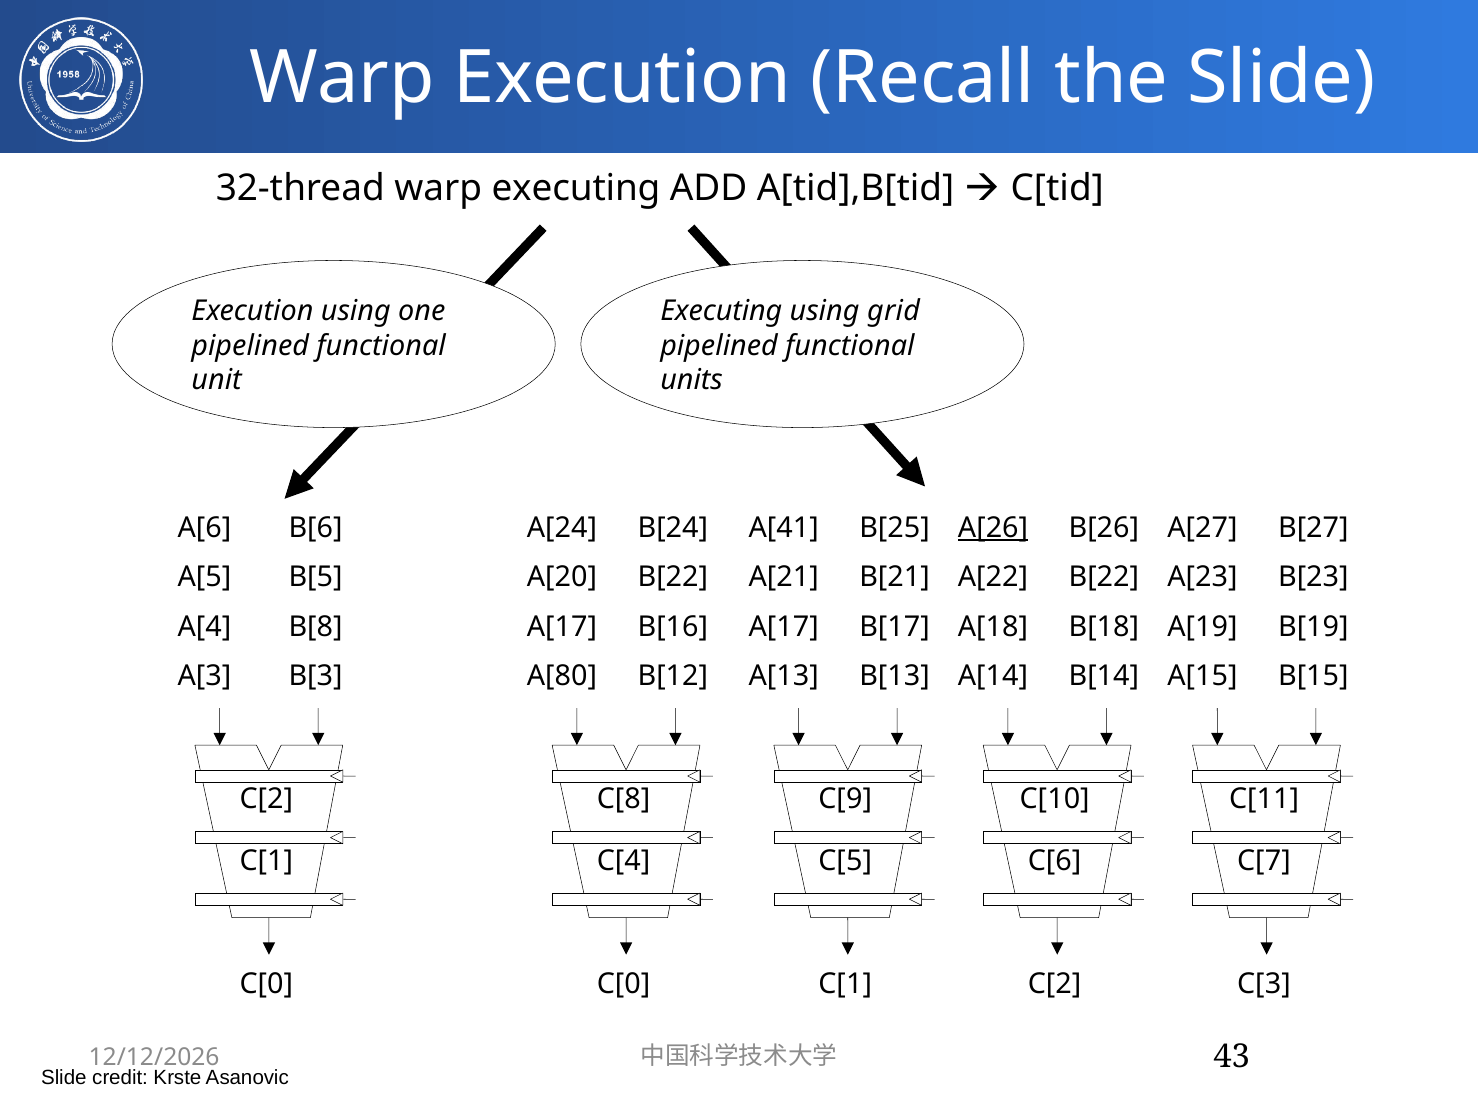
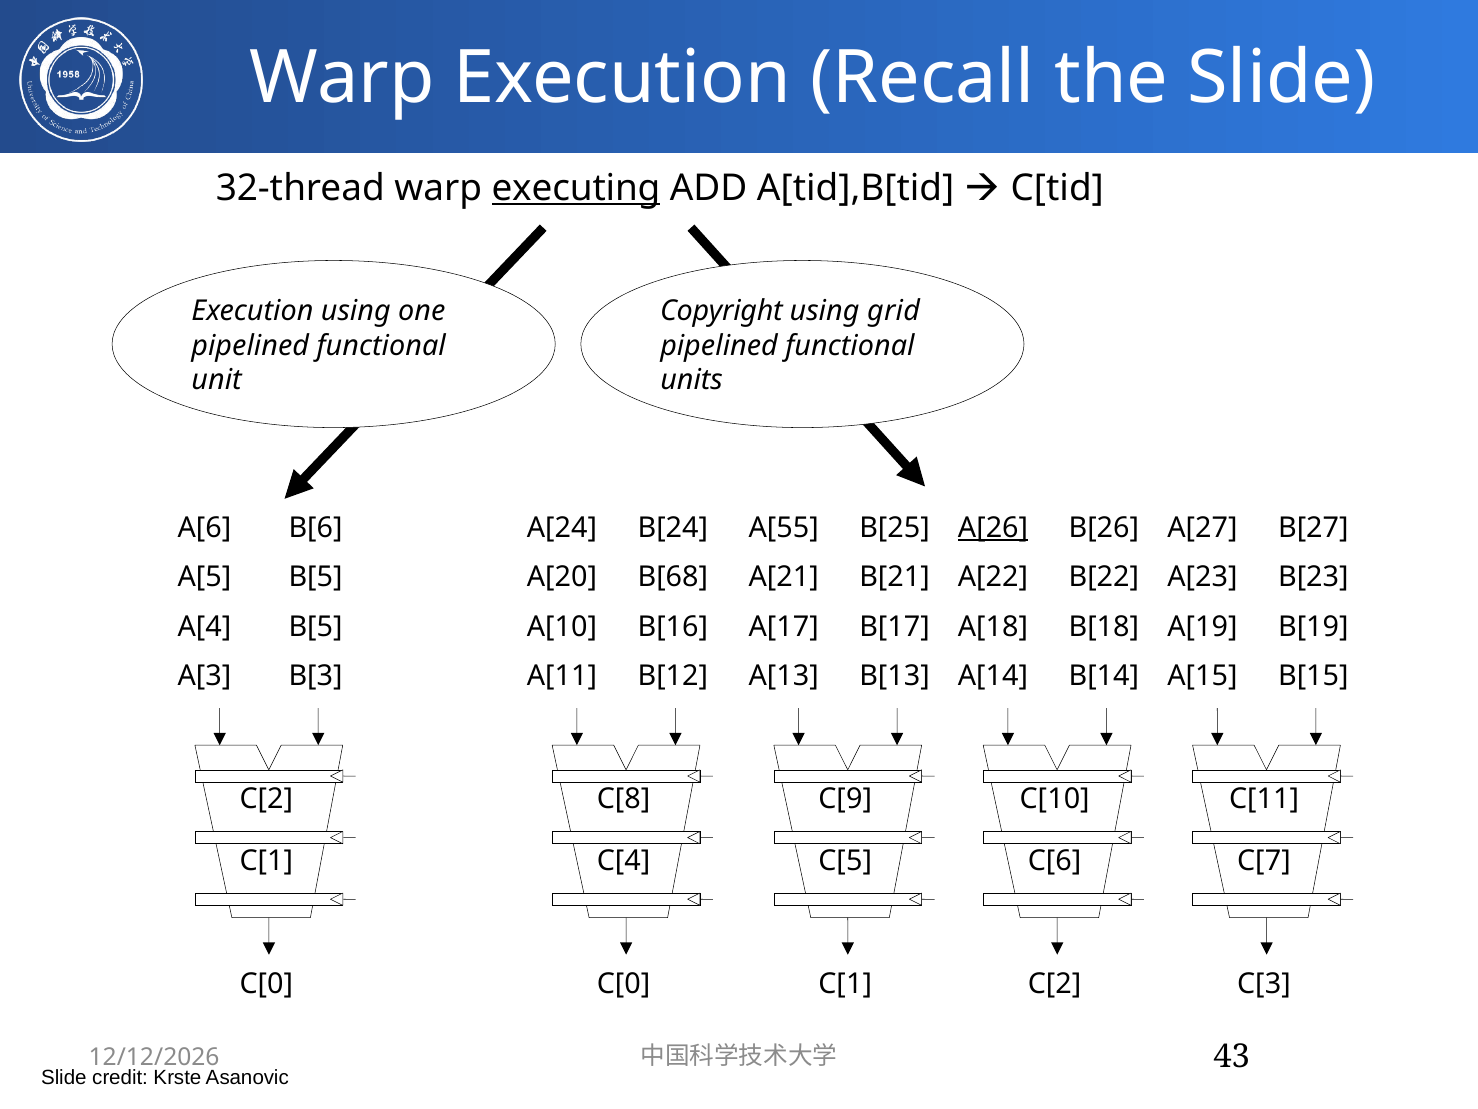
executing underline: none -> present (576, 188)
Executing: Executing -> Copyright (721, 311)
A[41: A[41 -> A[55 (784, 528)
A[20 B[22: B[22 -> B[68 (673, 577)
A[4 B[8: B[8 -> B[5 (316, 626)
A[17: A[17 -> A[10 (562, 626)
A[80: A[80 -> A[11 (562, 675)
